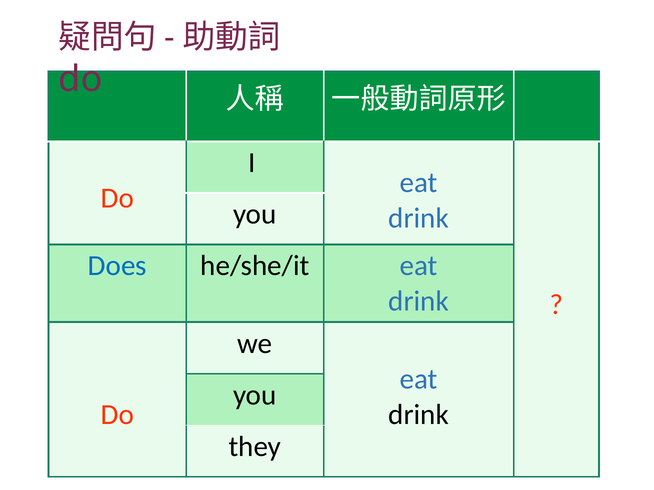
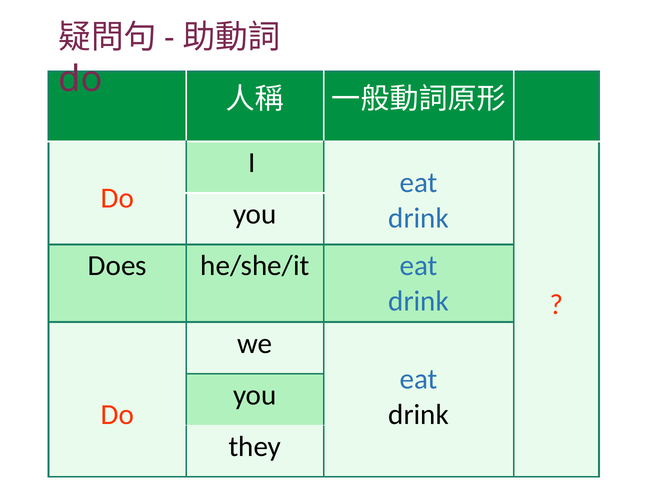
Does colour: blue -> black (117, 266)
